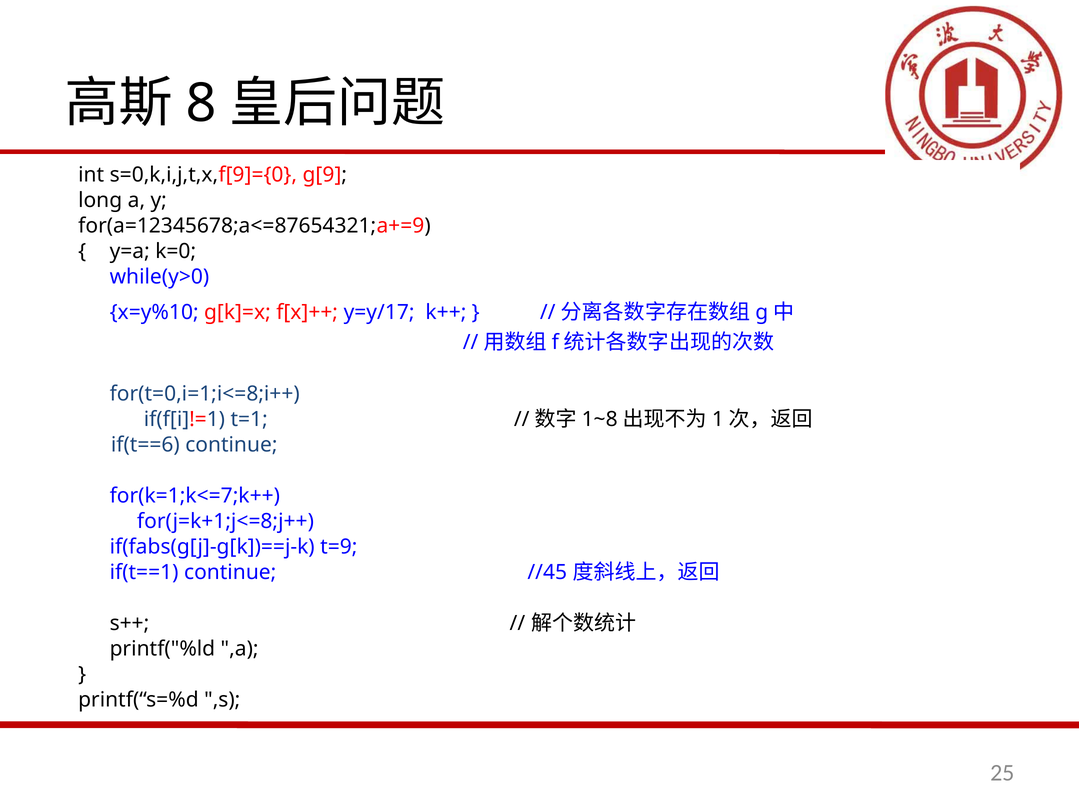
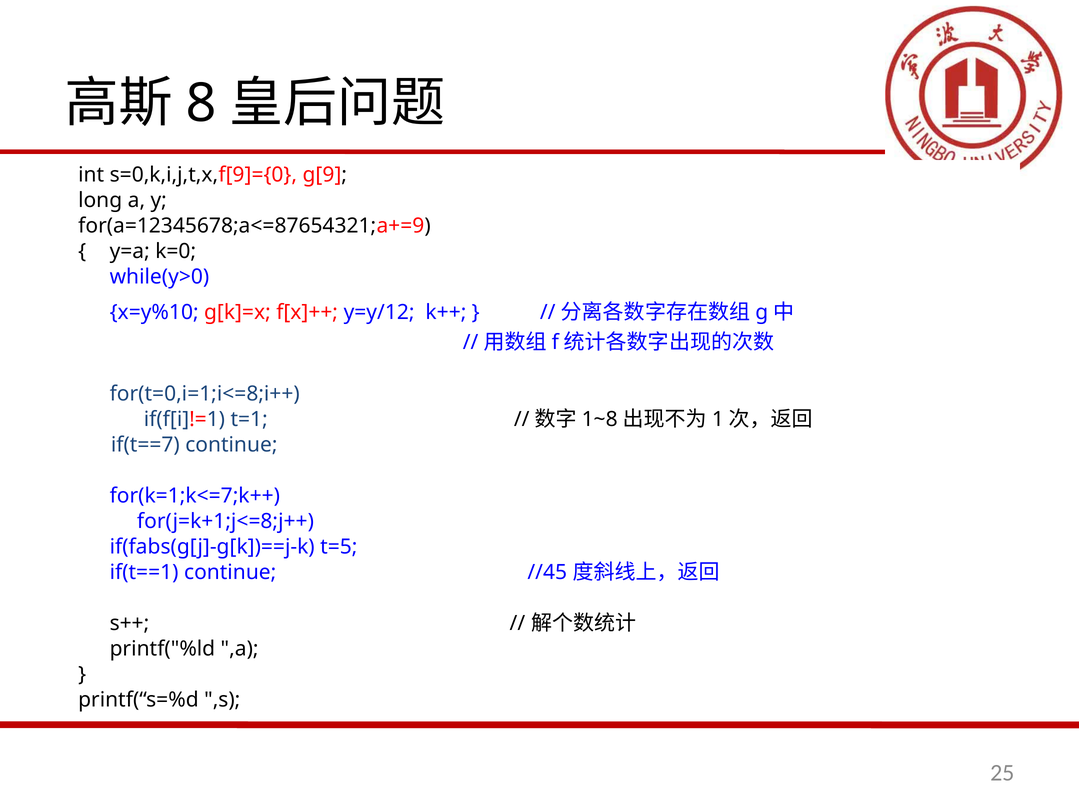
y=y/17: y=y/17 -> y=y/12 (379, 312)
if(t==6: if(t==6 -> if(t==7 (145, 445)
t=9: t=9 -> t=5 (339, 547)
